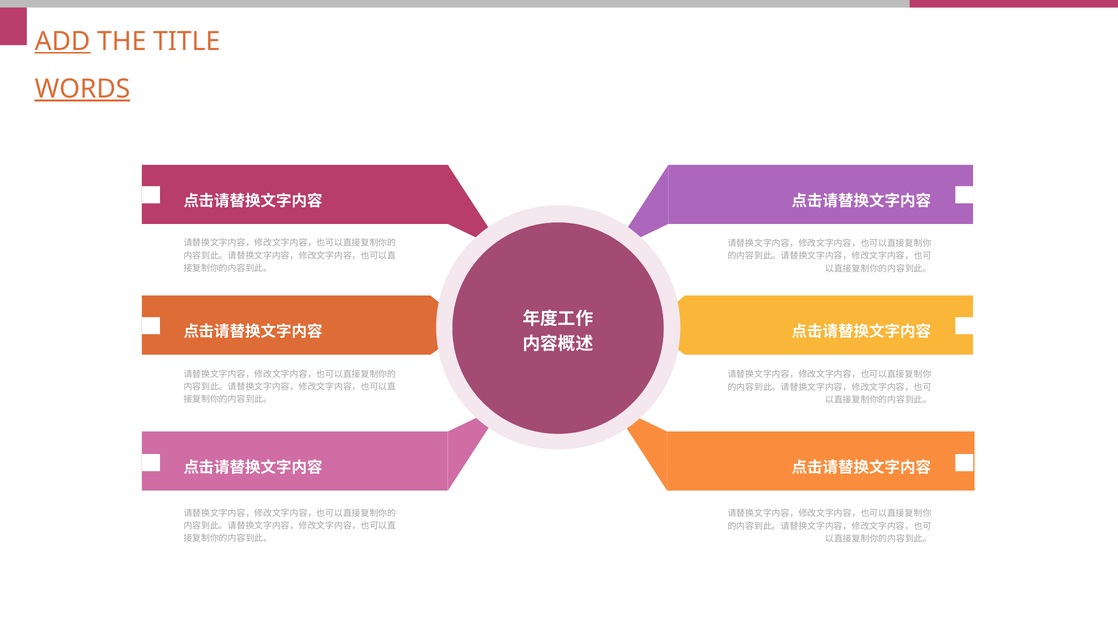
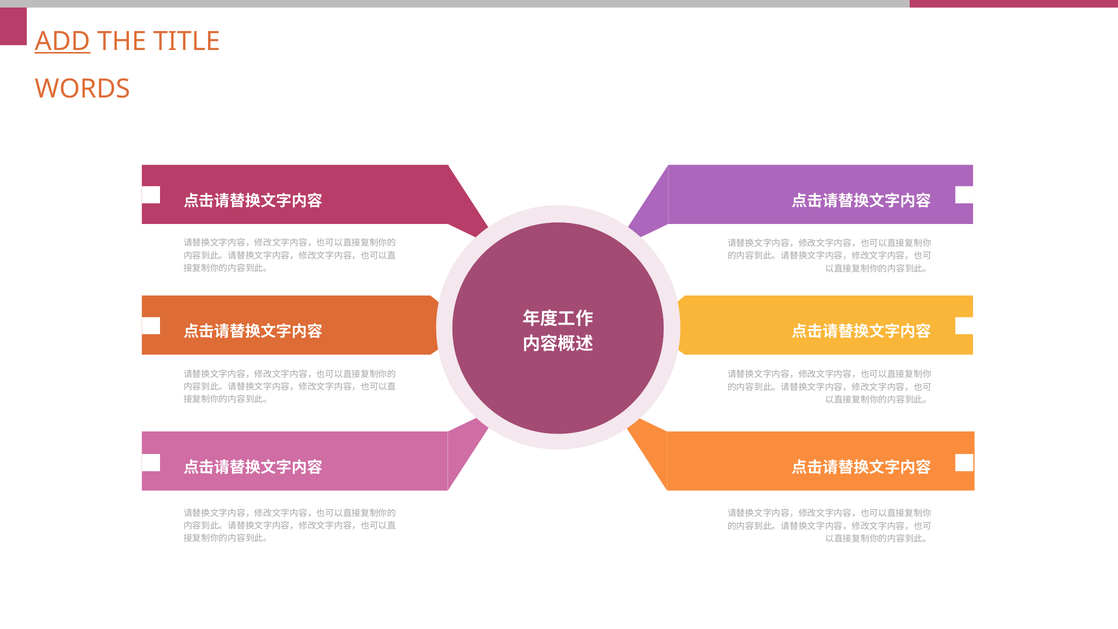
WORDS underline: present -> none (82, 89)
